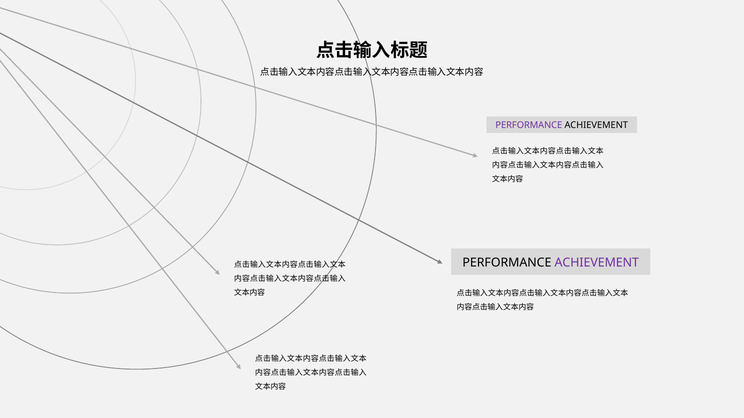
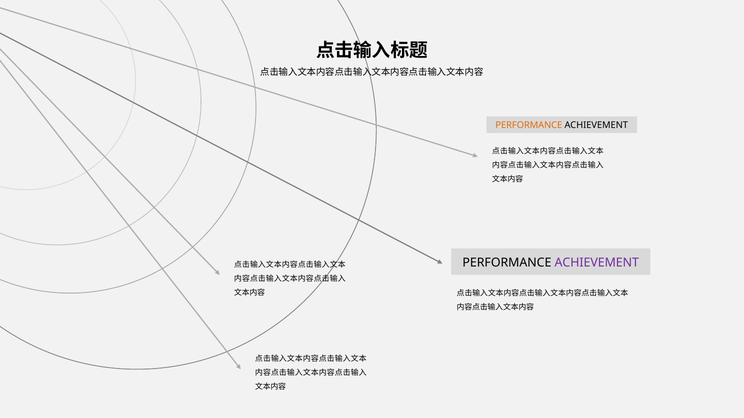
PERFORMANCE colour: purple -> orange (529, 125)
